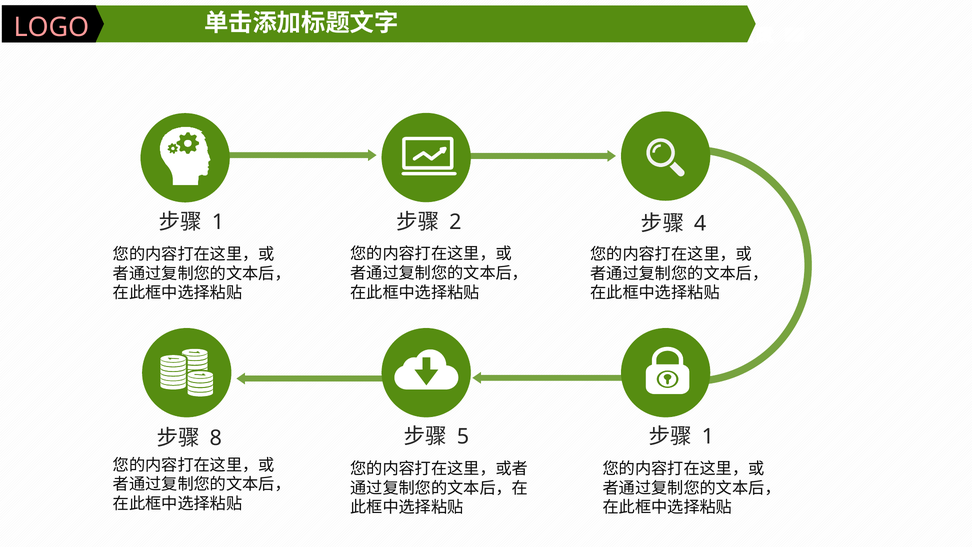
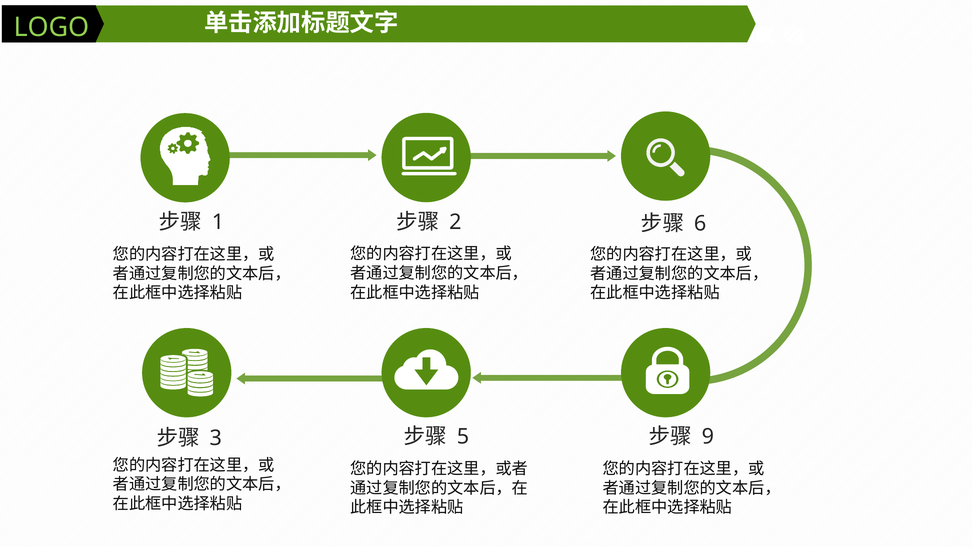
LOGO colour: pink -> light green (51, 27)
4: 4 -> 6 (700, 224)
1: 1 -> 9 (708, 436)
8: 8 -> 3 (216, 438)
